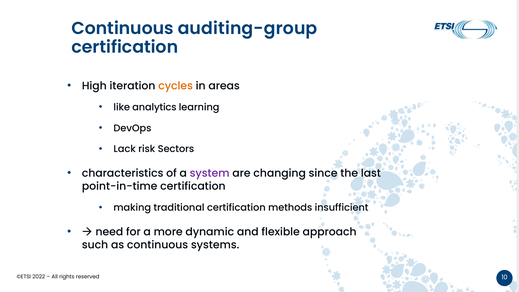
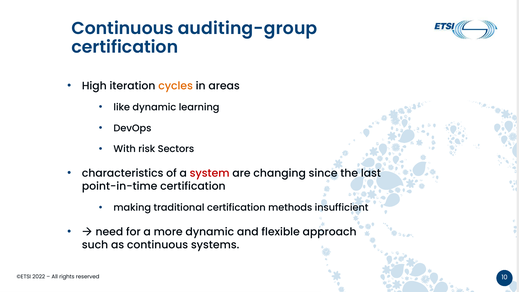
like analytics: analytics -> dynamic (154, 107)
Lack: Lack -> With (125, 149)
system colour: purple -> red (210, 173)
